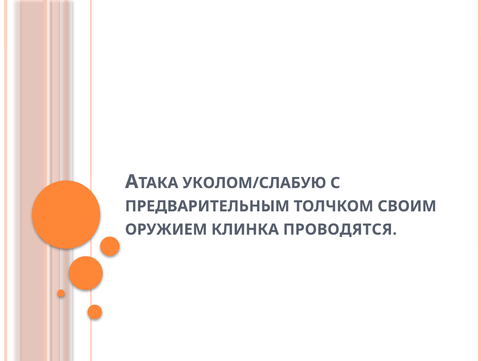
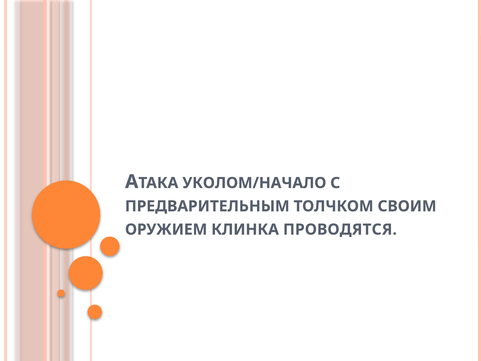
УКОЛОМ/СЛАБУЮ: УКОЛОМ/СЛАБУЮ -> УКОЛОМ/НАЧАЛО (254, 183)
